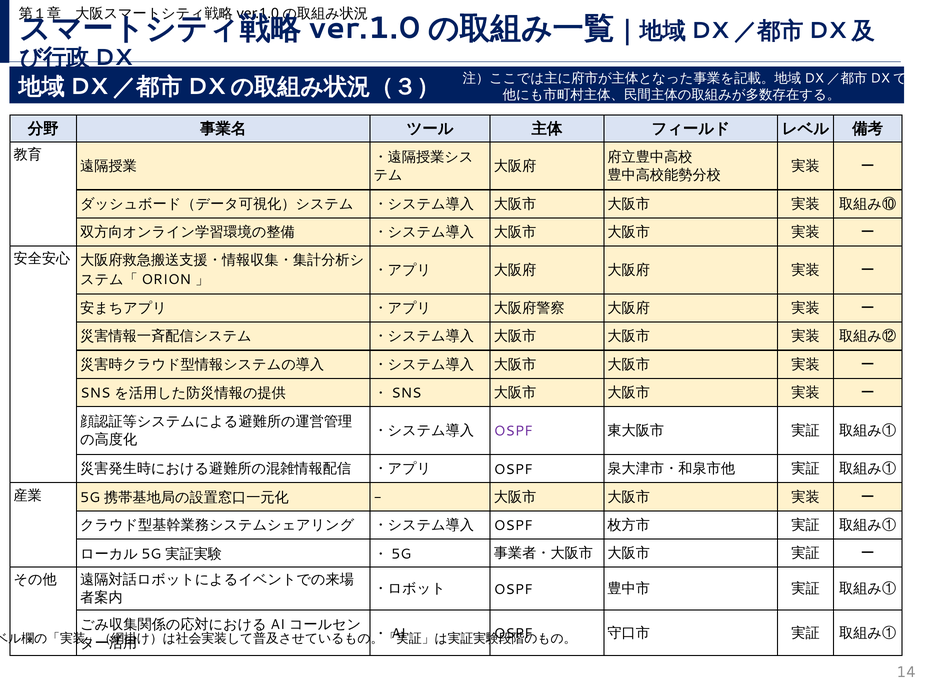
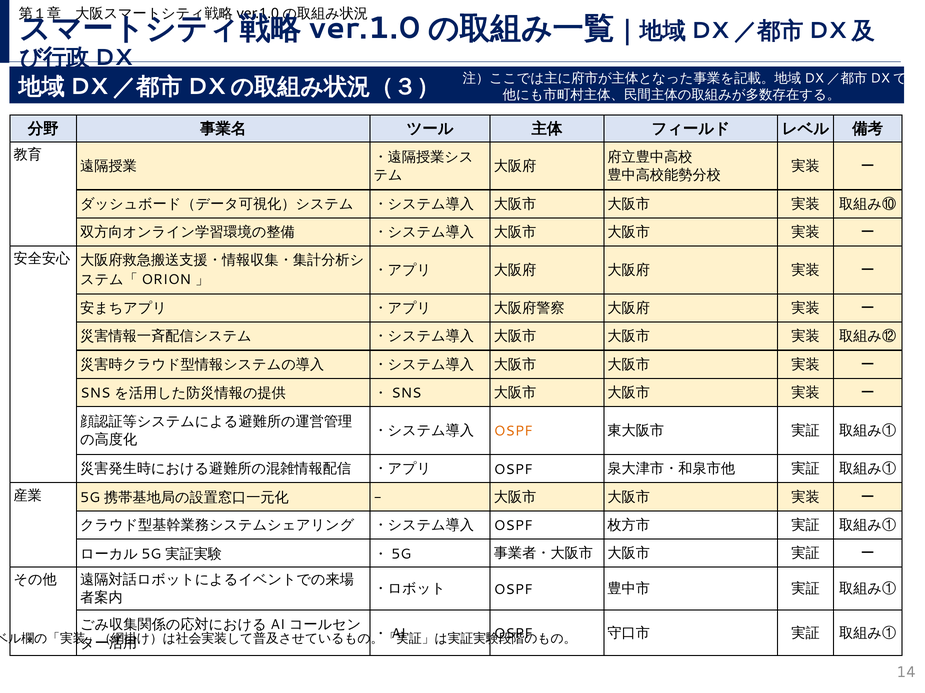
OSPF colour: purple -> orange (513, 432)
